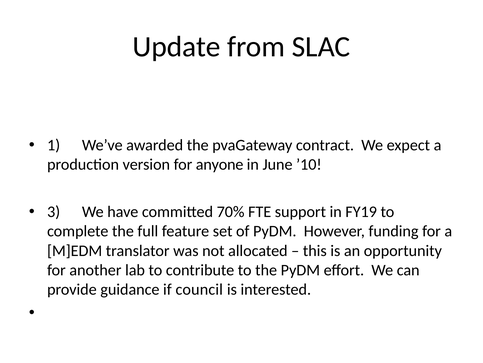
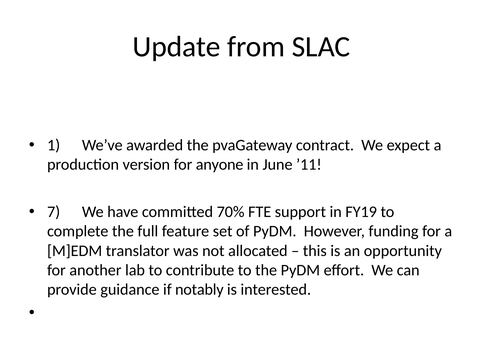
’10: ’10 -> ’11 (309, 164)
3: 3 -> 7 (54, 212)
council: council -> notably (199, 289)
